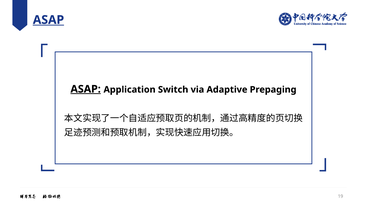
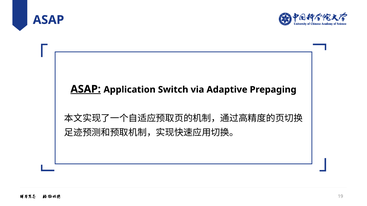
ASAP underline: present -> none (48, 20)
